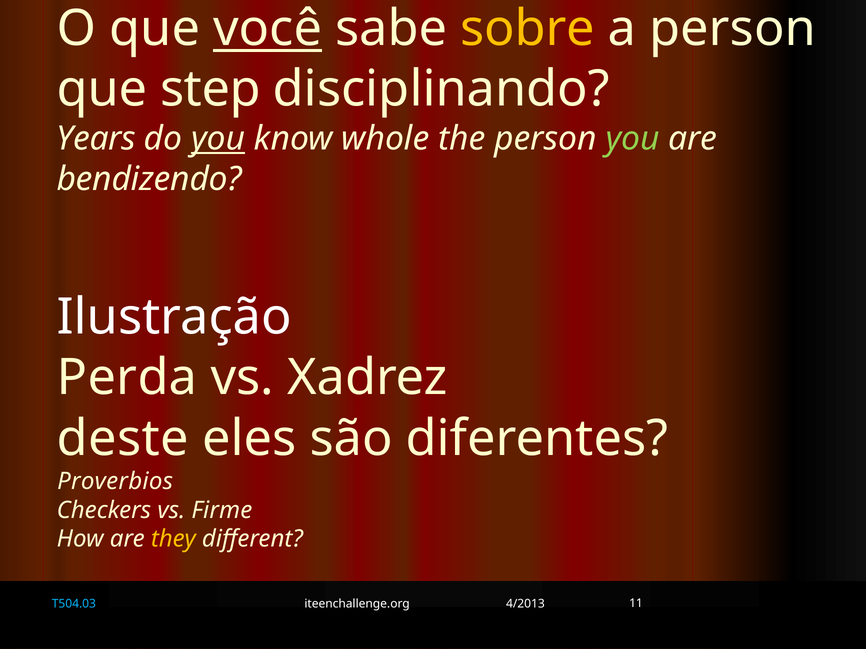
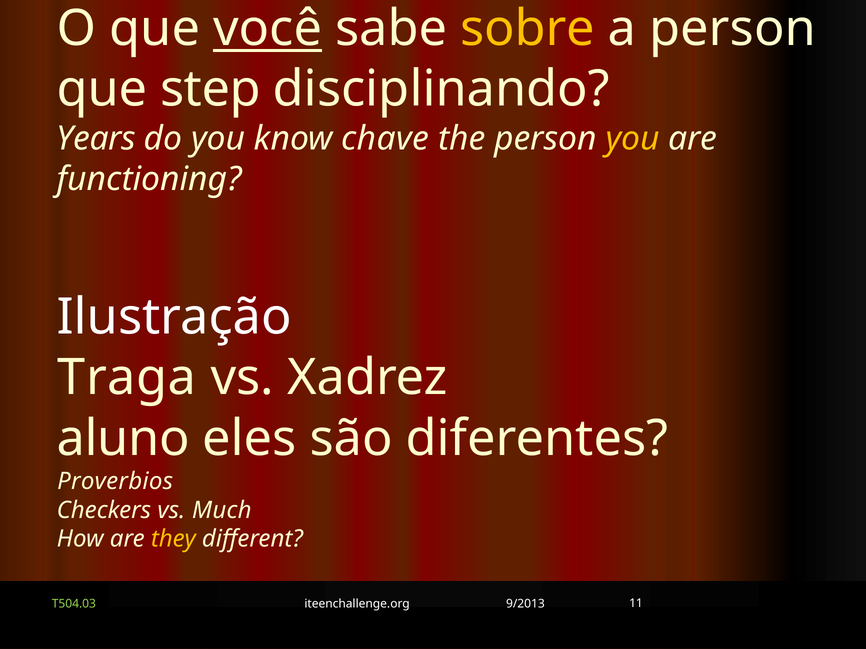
you underline: present -> none (218, 139)
whole: whole -> chave (385, 139)
you colour: light green -> yellow (633, 139)
bendizendo: bendizendo -> functioning (149, 179)
Perda: Perda -> Traga (127, 378)
deste: deste -> aluno (123, 439)
Firme: Firme -> Much (222, 510)
T504.03 colour: light blue -> light green (74, 604)
4/2013: 4/2013 -> 9/2013 (525, 604)
